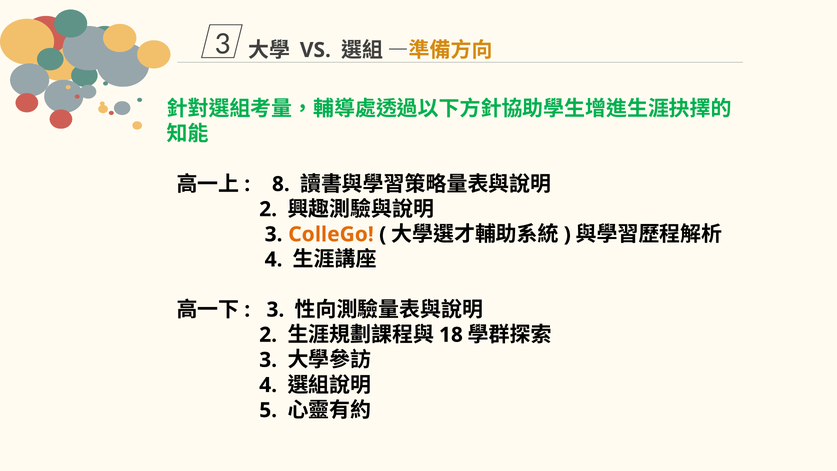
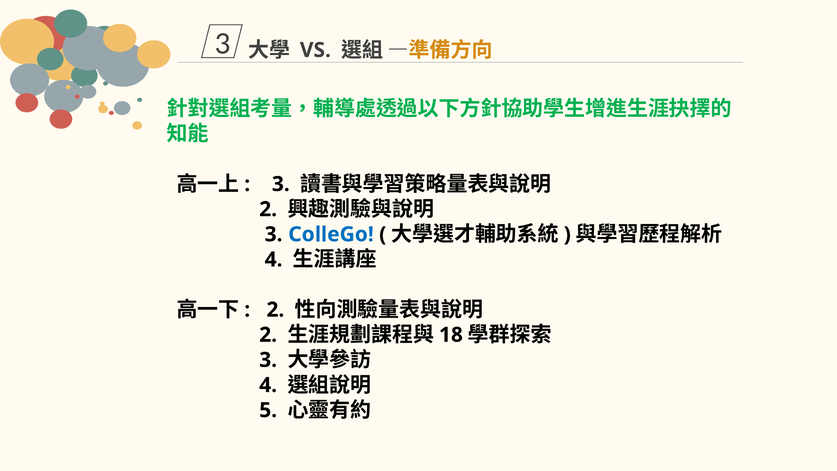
8: 8 -> 3 (281, 184)
ColleGo colour: orange -> blue (331, 234)
3: 3 -> 2 (275, 310)
